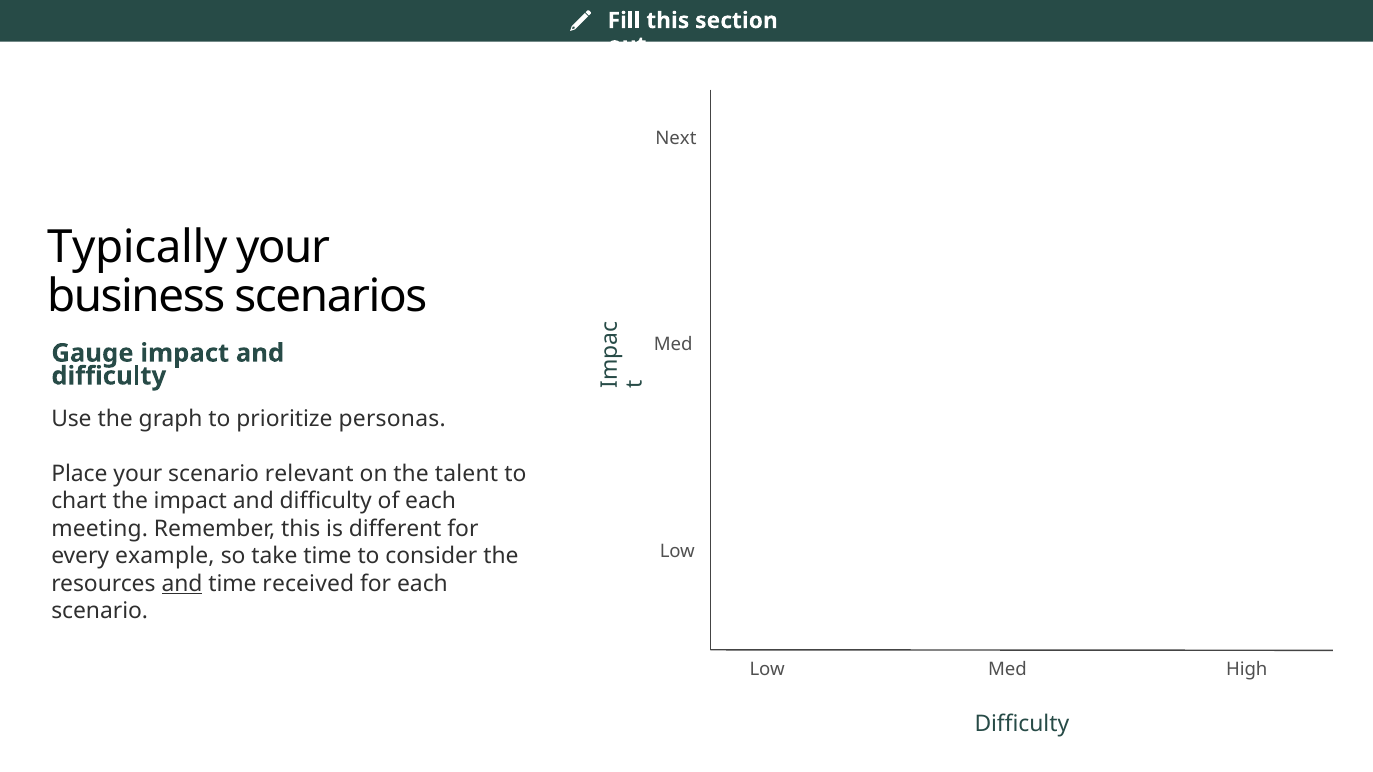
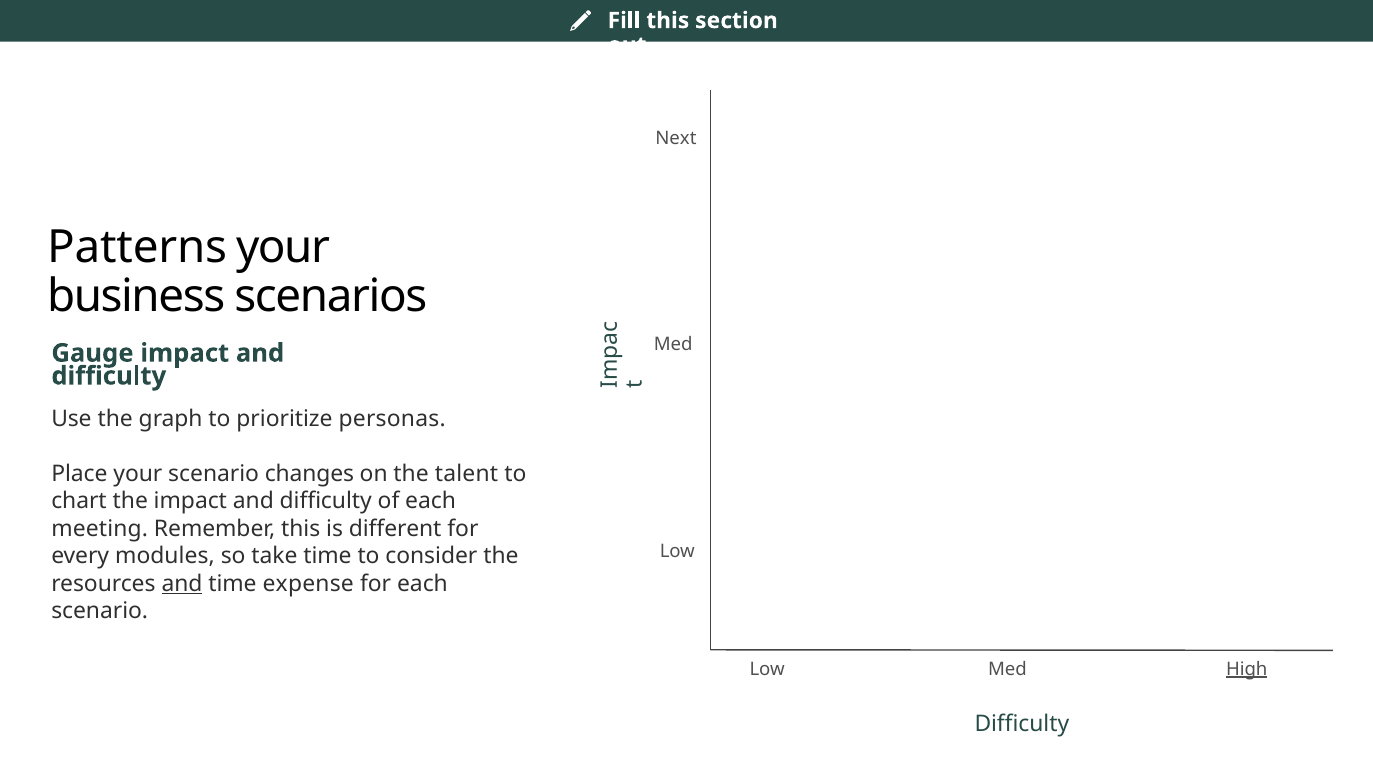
Typically: Typically -> Patterns (137, 247)
relevant: relevant -> changes (309, 474)
example: example -> modules (165, 556)
received: received -> expense (308, 584)
High underline: none -> present (1247, 669)
